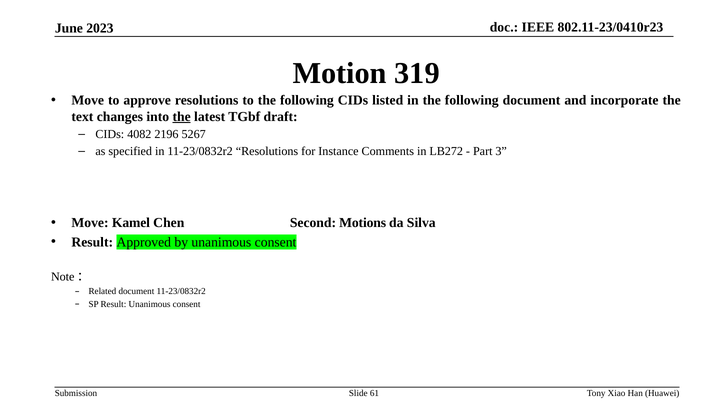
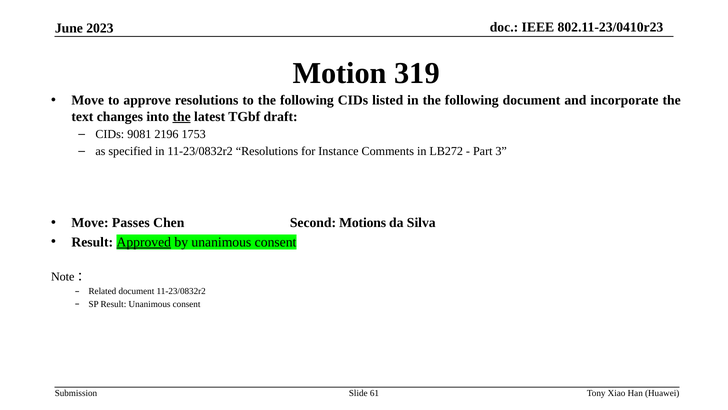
4082: 4082 -> 9081 (139, 134)
5267: 5267 -> 1753 (194, 134)
Kamel: Kamel -> Passes (131, 223)
Approved underline: none -> present (144, 242)
